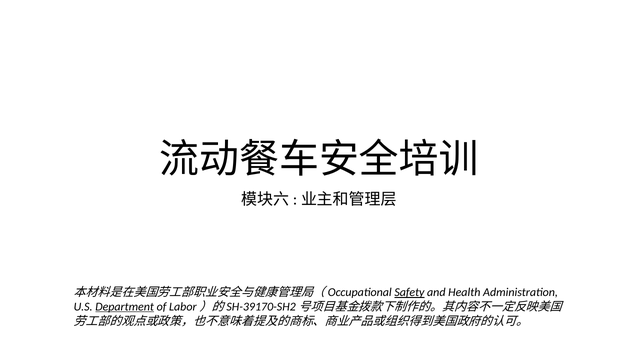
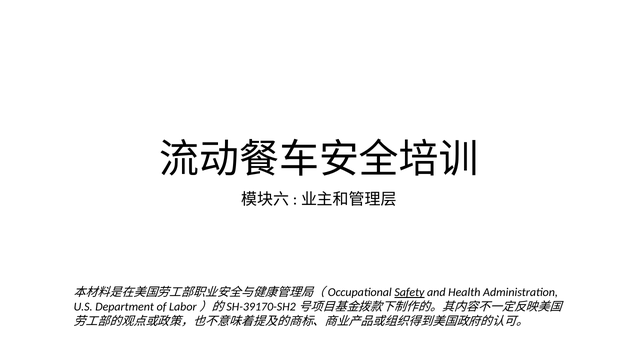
Department underline: present -> none (125, 307)
